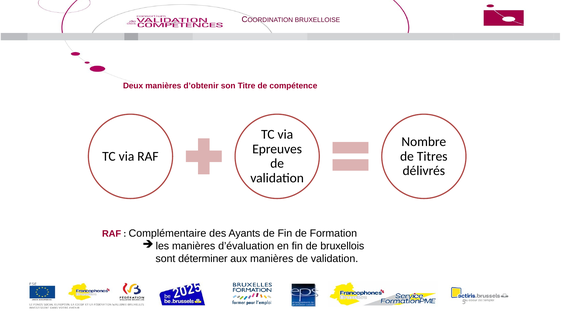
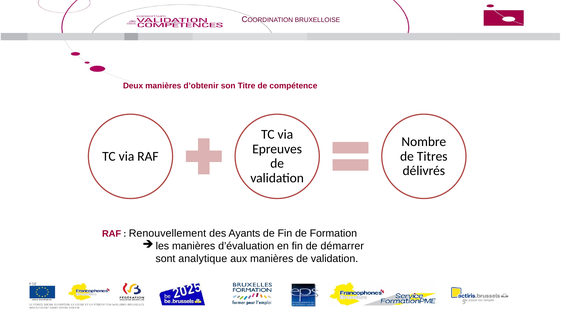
Complémentaire: Complémentaire -> Renouvellement (167, 233)
bruxellois: bruxellois -> démarrer (342, 246)
déterminer: déterminer -> analytique (203, 258)
